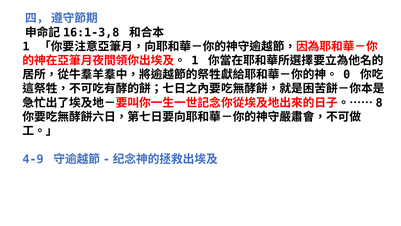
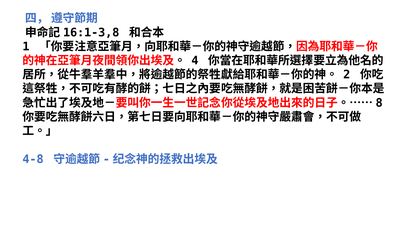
1: 1 -> 4 (195, 61)
0: 0 -> 2 (347, 75)
4-9: 4-9 -> 4-8 (33, 159)
